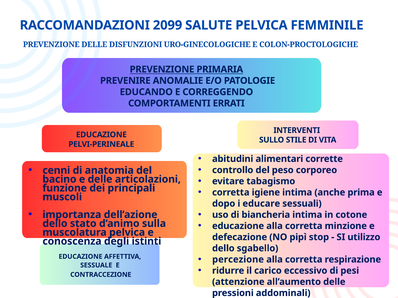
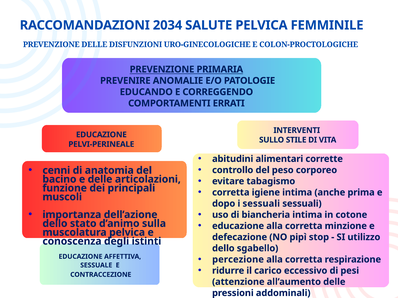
2099: 2099 -> 2034 (168, 25)
i educare: educare -> sessuali (261, 204)
